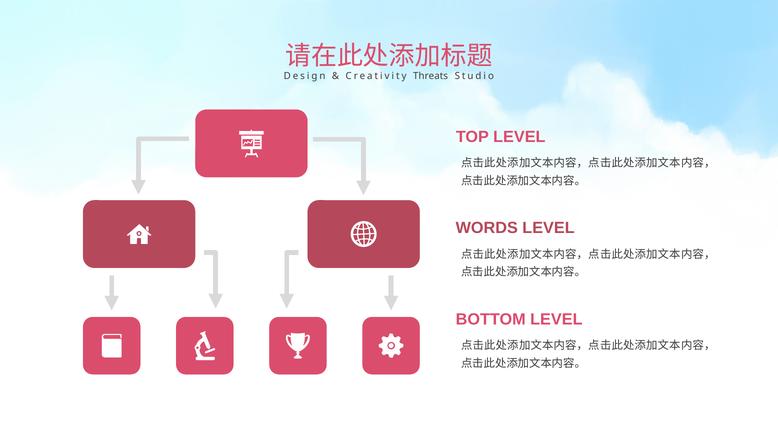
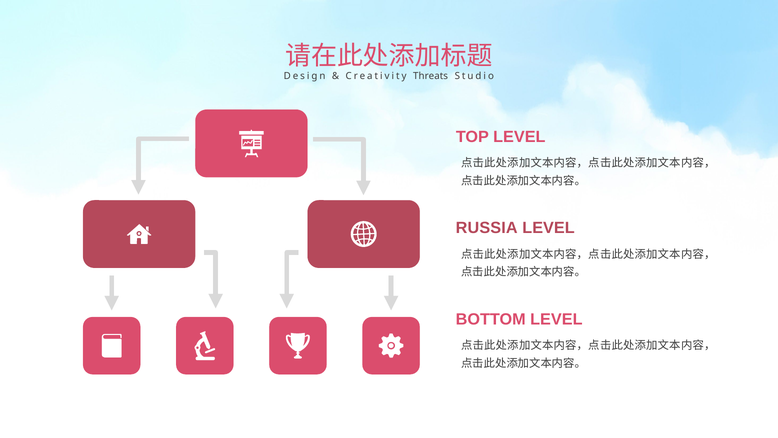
WORDS: WORDS -> RUSSIA (487, 228)
